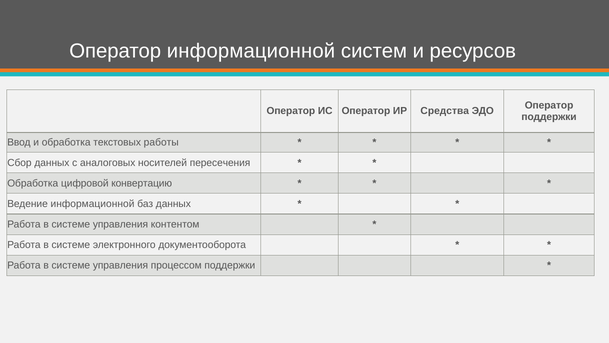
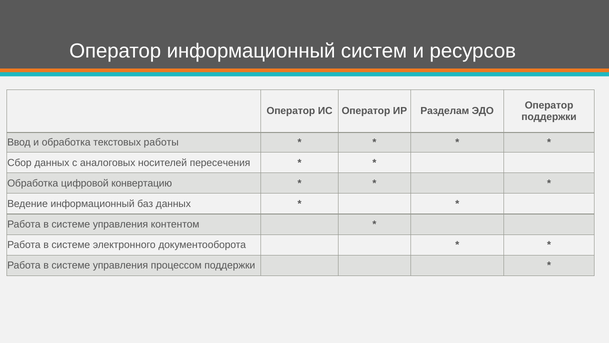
Оператор информационной: информационной -> информационный (251, 51)
Средства: Средства -> Разделам (445, 111)
Ведение информационной: информационной -> информационный (93, 204)
